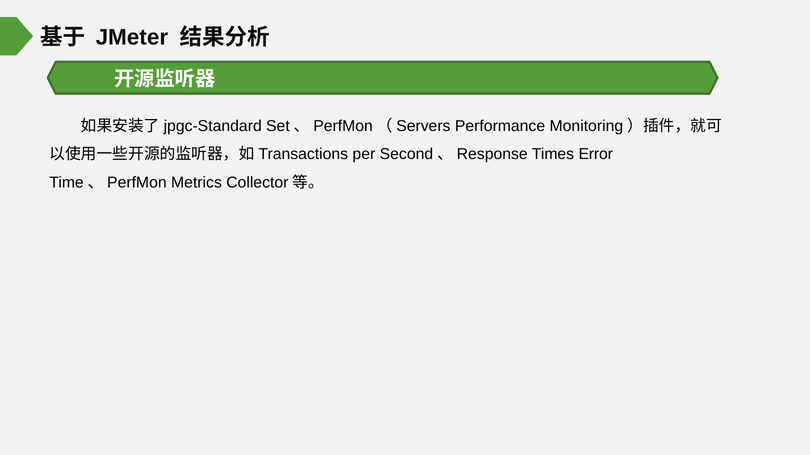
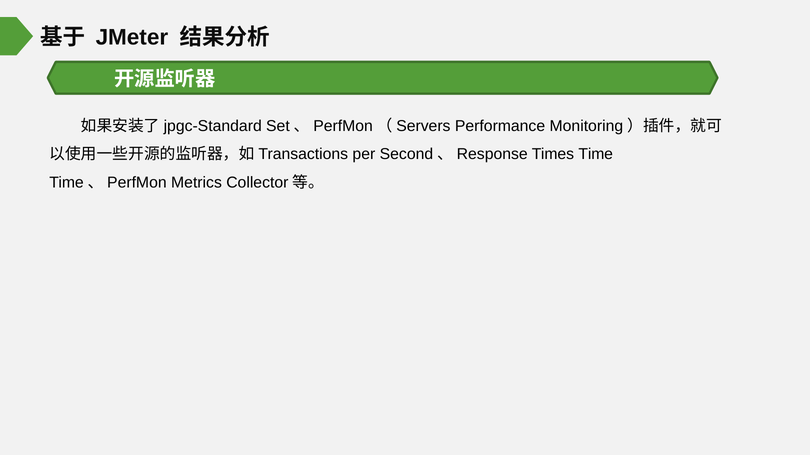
Error: Error -> Time (596, 154)
